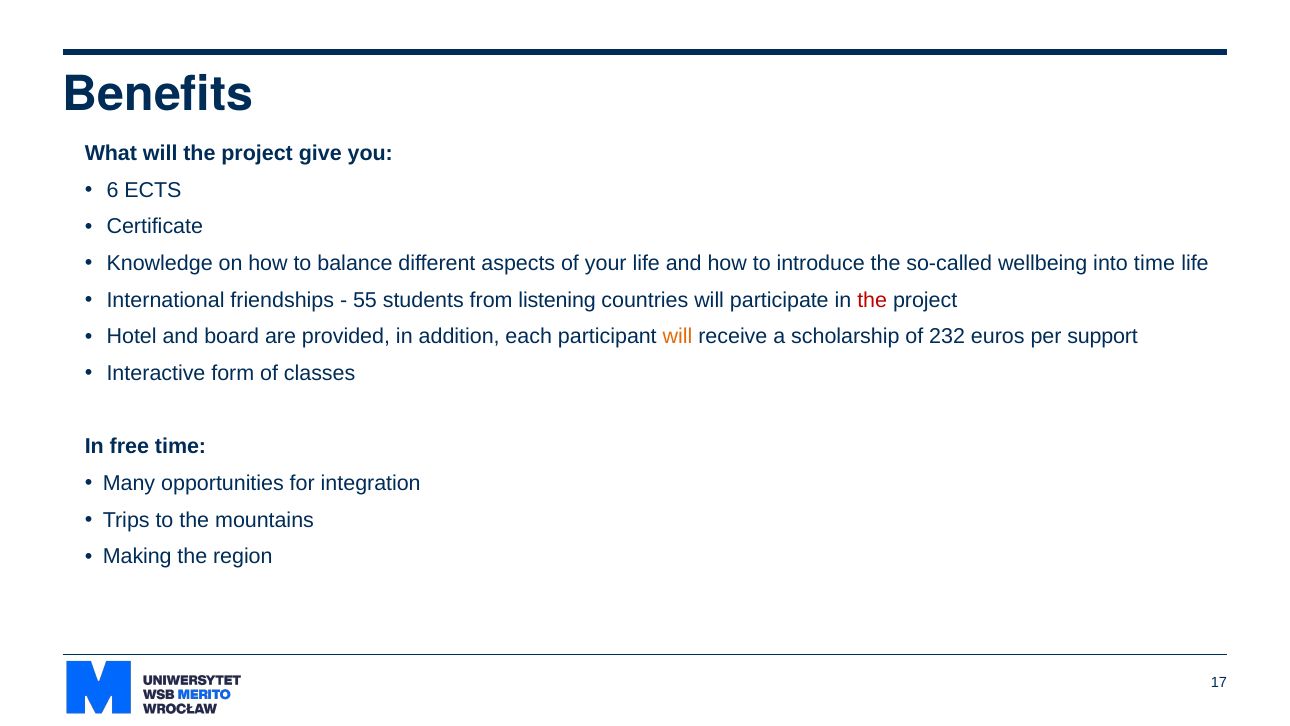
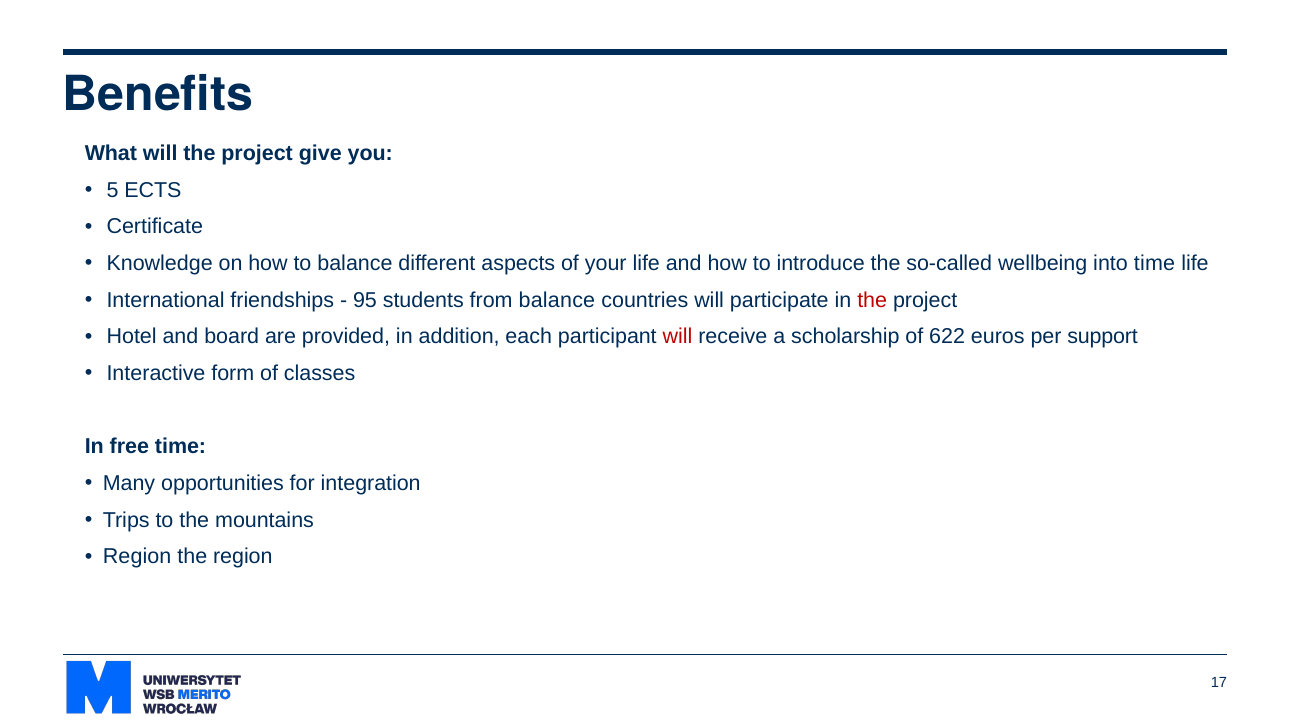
6: 6 -> 5 (113, 190)
55: 55 -> 95 (365, 300)
from listening: listening -> balance (557, 300)
will colour: orange -> red (678, 337)
232: 232 -> 622 (947, 337)
Making: Making -> Region (137, 557)
